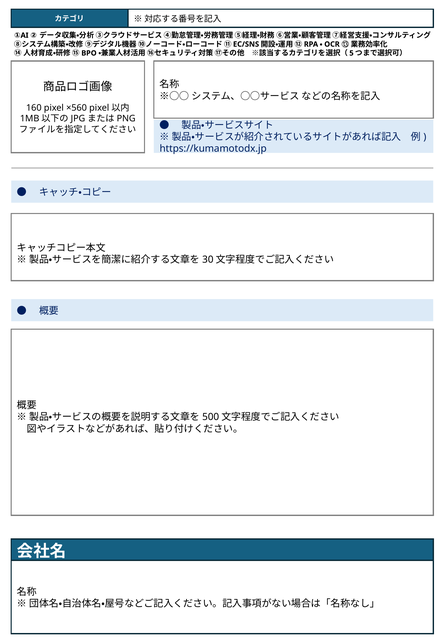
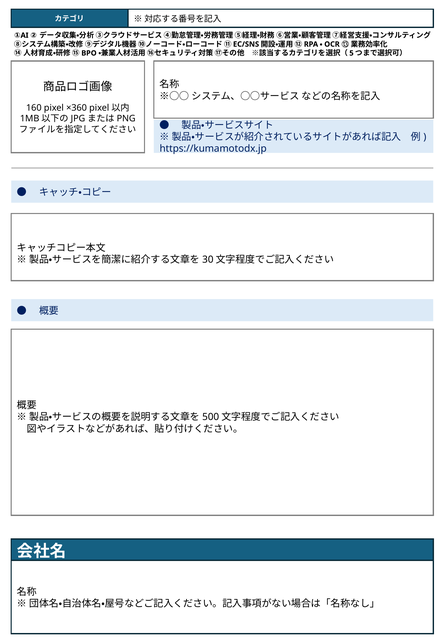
×560: ×560 -> ×360 (77, 108)
